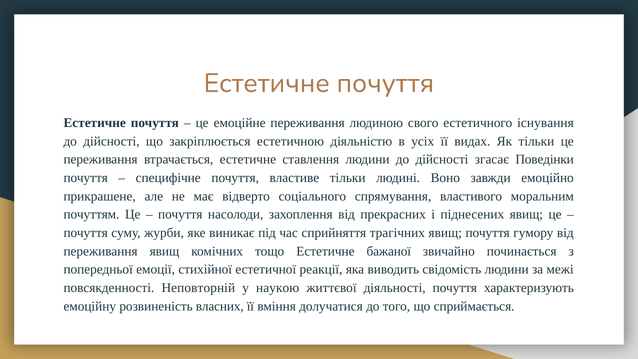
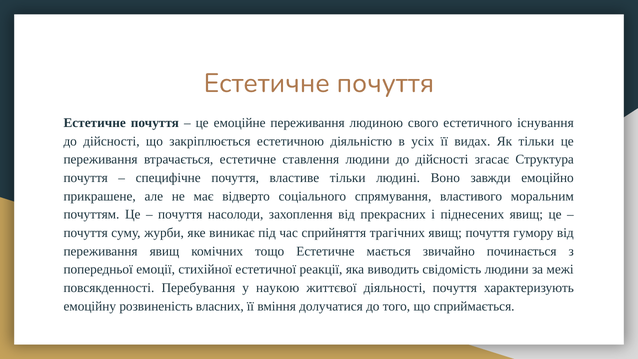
Поведінки: Поведінки -> Структура (545, 159)
бажаної: бажаної -> мається (389, 251)
Неповторній: Неповторній -> Перебування (198, 288)
